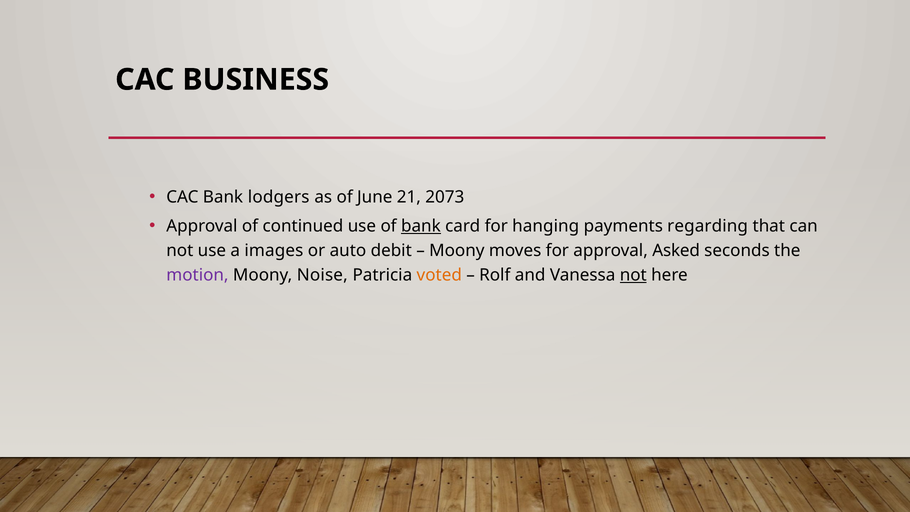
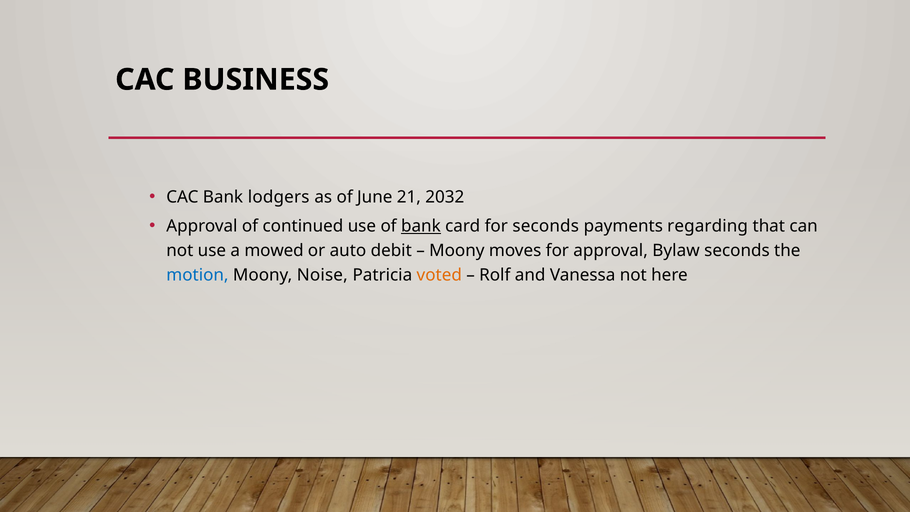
2073: 2073 -> 2032 (445, 197)
for hanging: hanging -> seconds (546, 226)
images: images -> mowed (274, 251)
Asked: Asked -> Bylaw (676, 251)
motion colour: purple -> blue (197, 275)
not underline: present -> none (633, 275)
